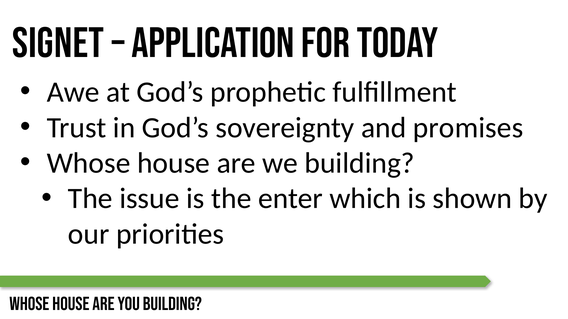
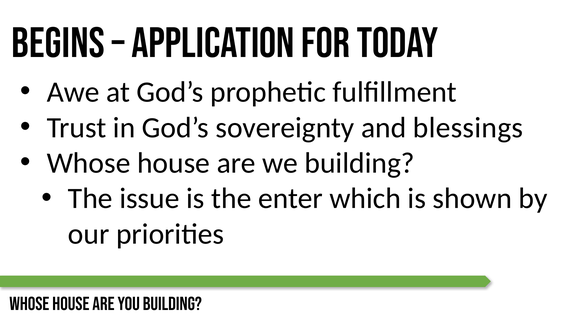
Signet: Signet -> Begins (58, 43)
promises: promises -> blessings (468, 128)
